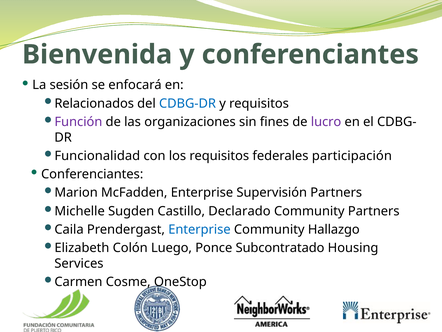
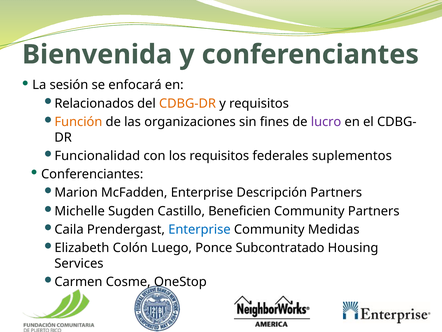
CDBG-DR colour: blue -> orange (188, 103)
Función colour: purple -> orange (78, 122)
participación: participación -> suplementos (352, 156)
Supervisión: Supervisión -> Descripción (272, 192)
Declarado: Declarado -> Beneficien (240, 211)
Hallazgo: Hallazgo -> Medidas (334, 229)
